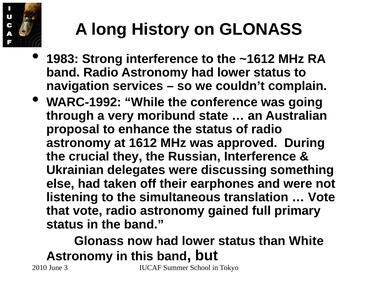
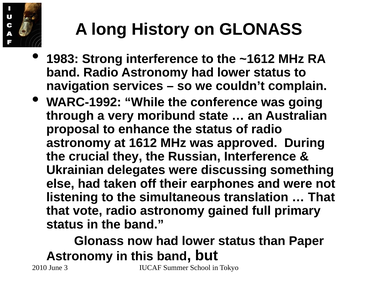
Vote: Vote -> That (321, 198)
White: White -> Paper (306, 241)
